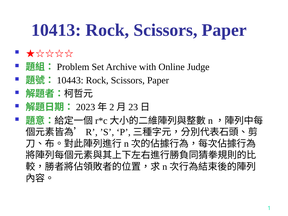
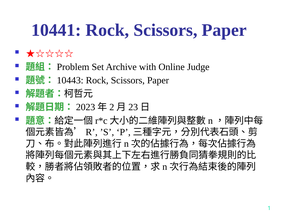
10413: 10413 -> 10441 (56, 30)
